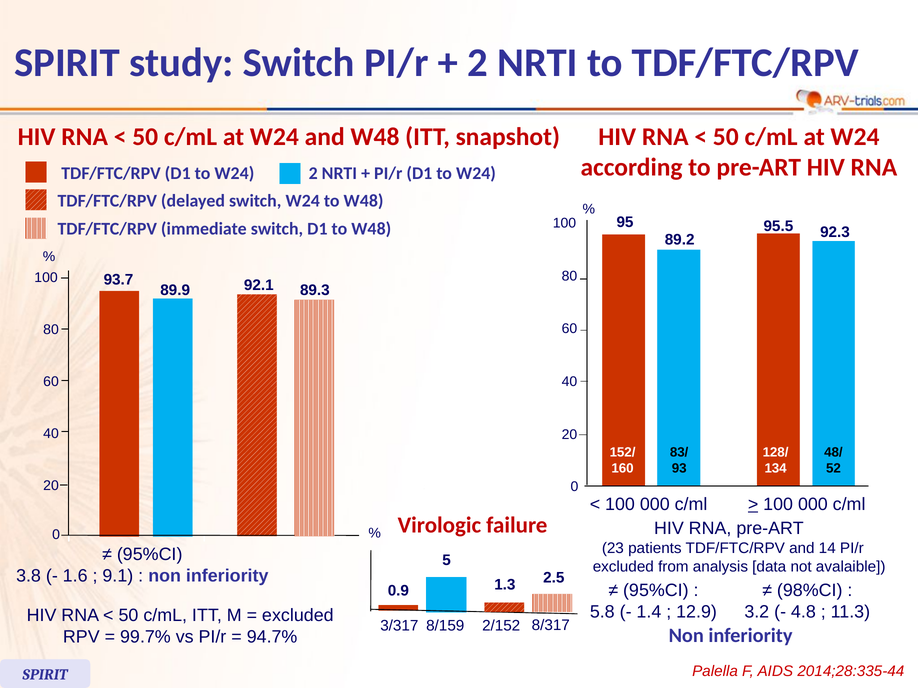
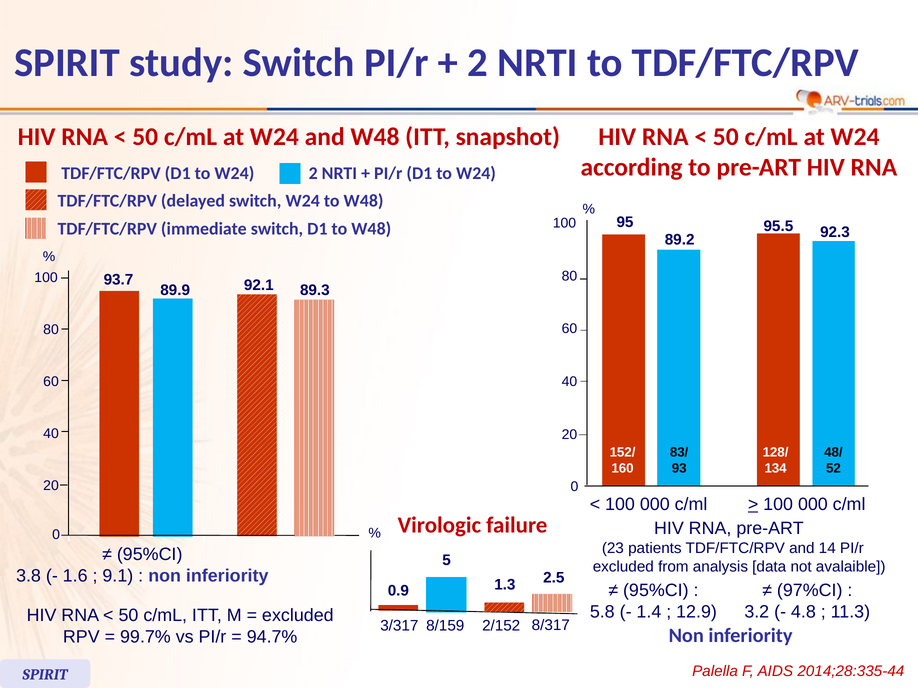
98%CI: 98%CI -> 97%CI (810, 591)
